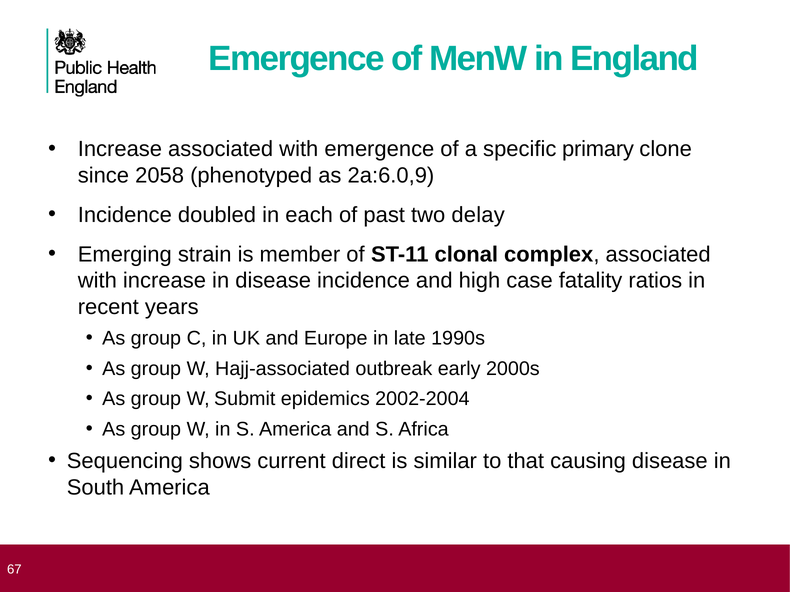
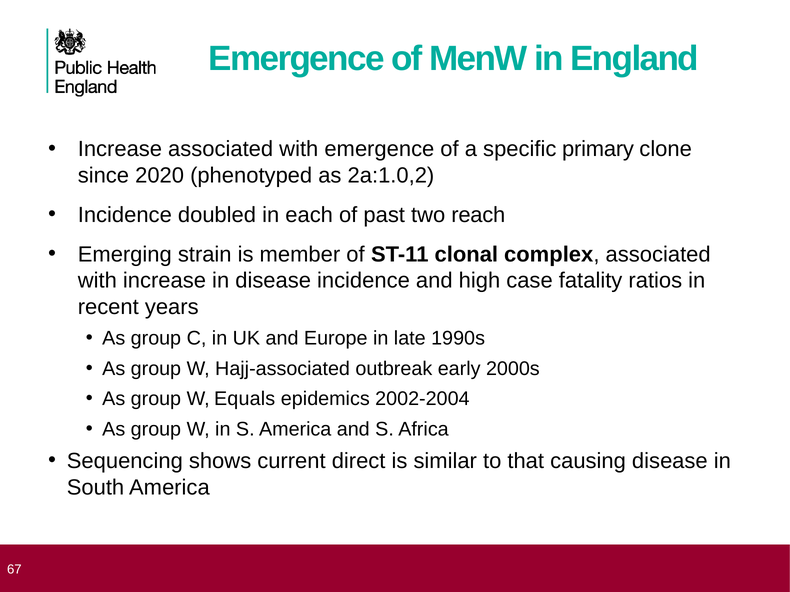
2058: 2058 -> 2020 (160, 176)
2a:6.0,9: 2a:6.0,9 -> 2a:1.0,2 (391, 176)
delay: delay -> reach (478, 215)
Submit: Submit -> Equals (245, 399)
